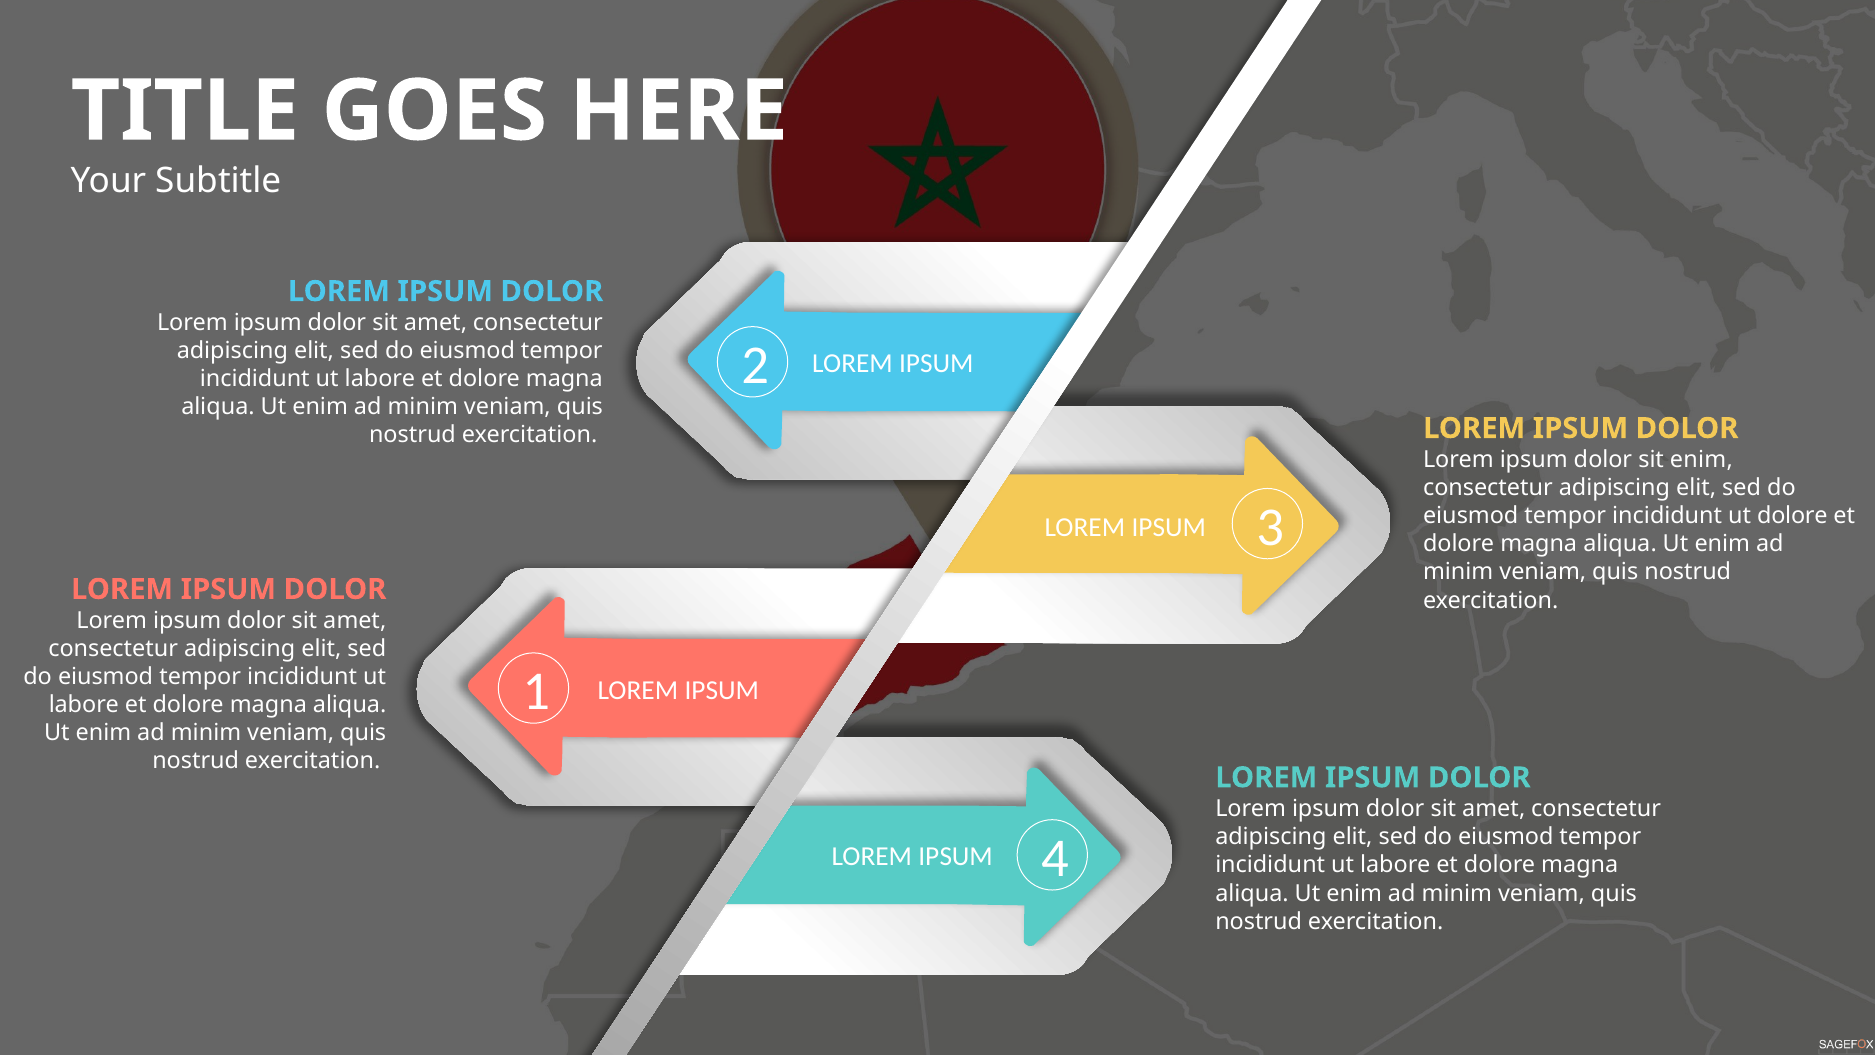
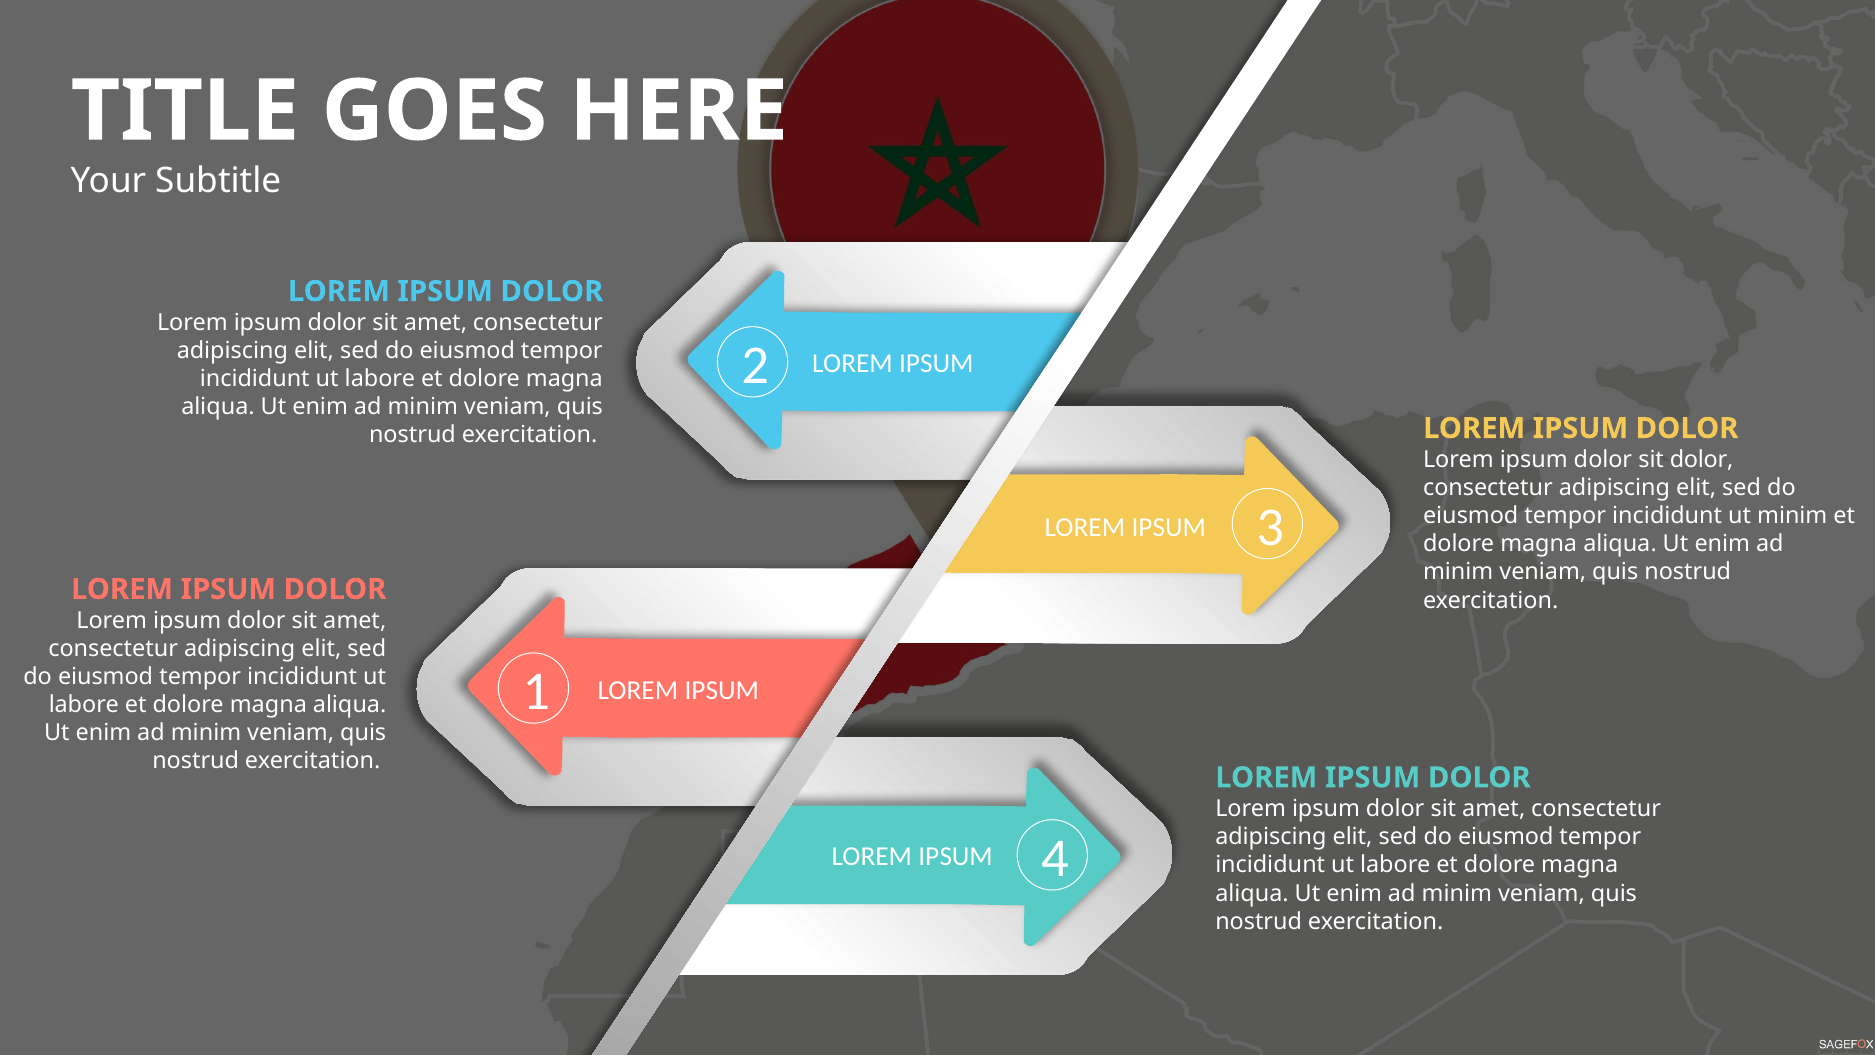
sit enim: enim -> dolor (1702, 459)
ut dolore: dolore -> minim (1792, 516)
